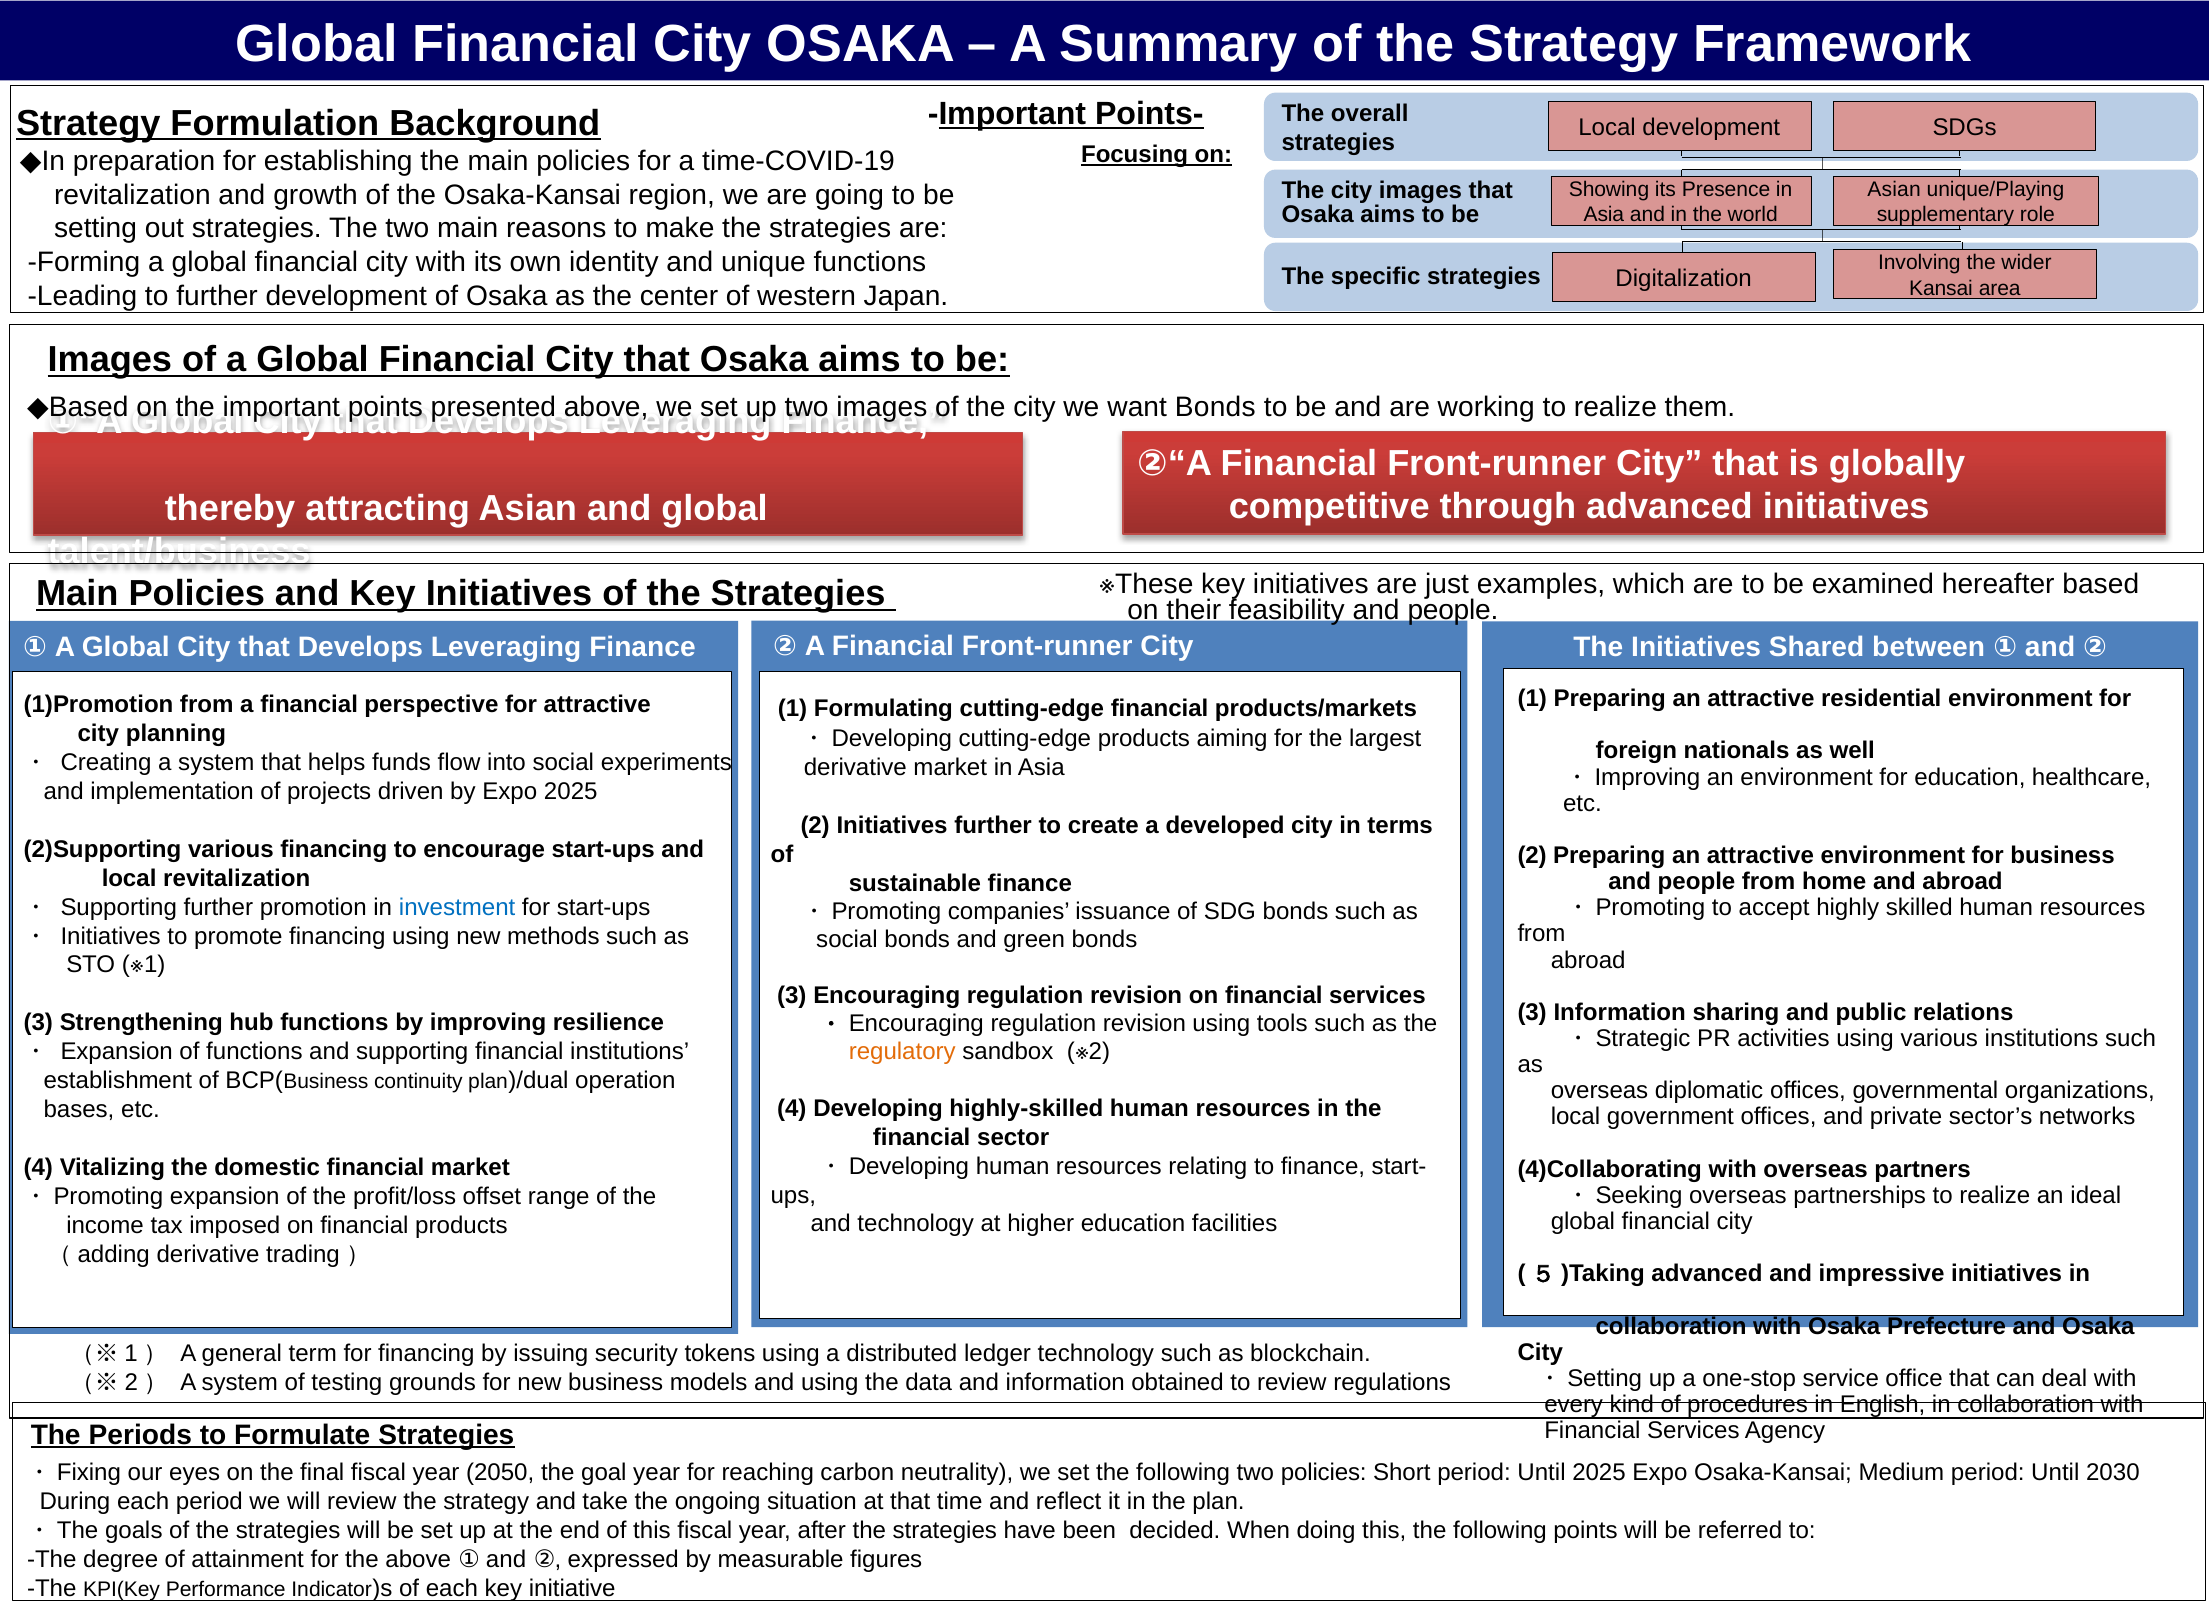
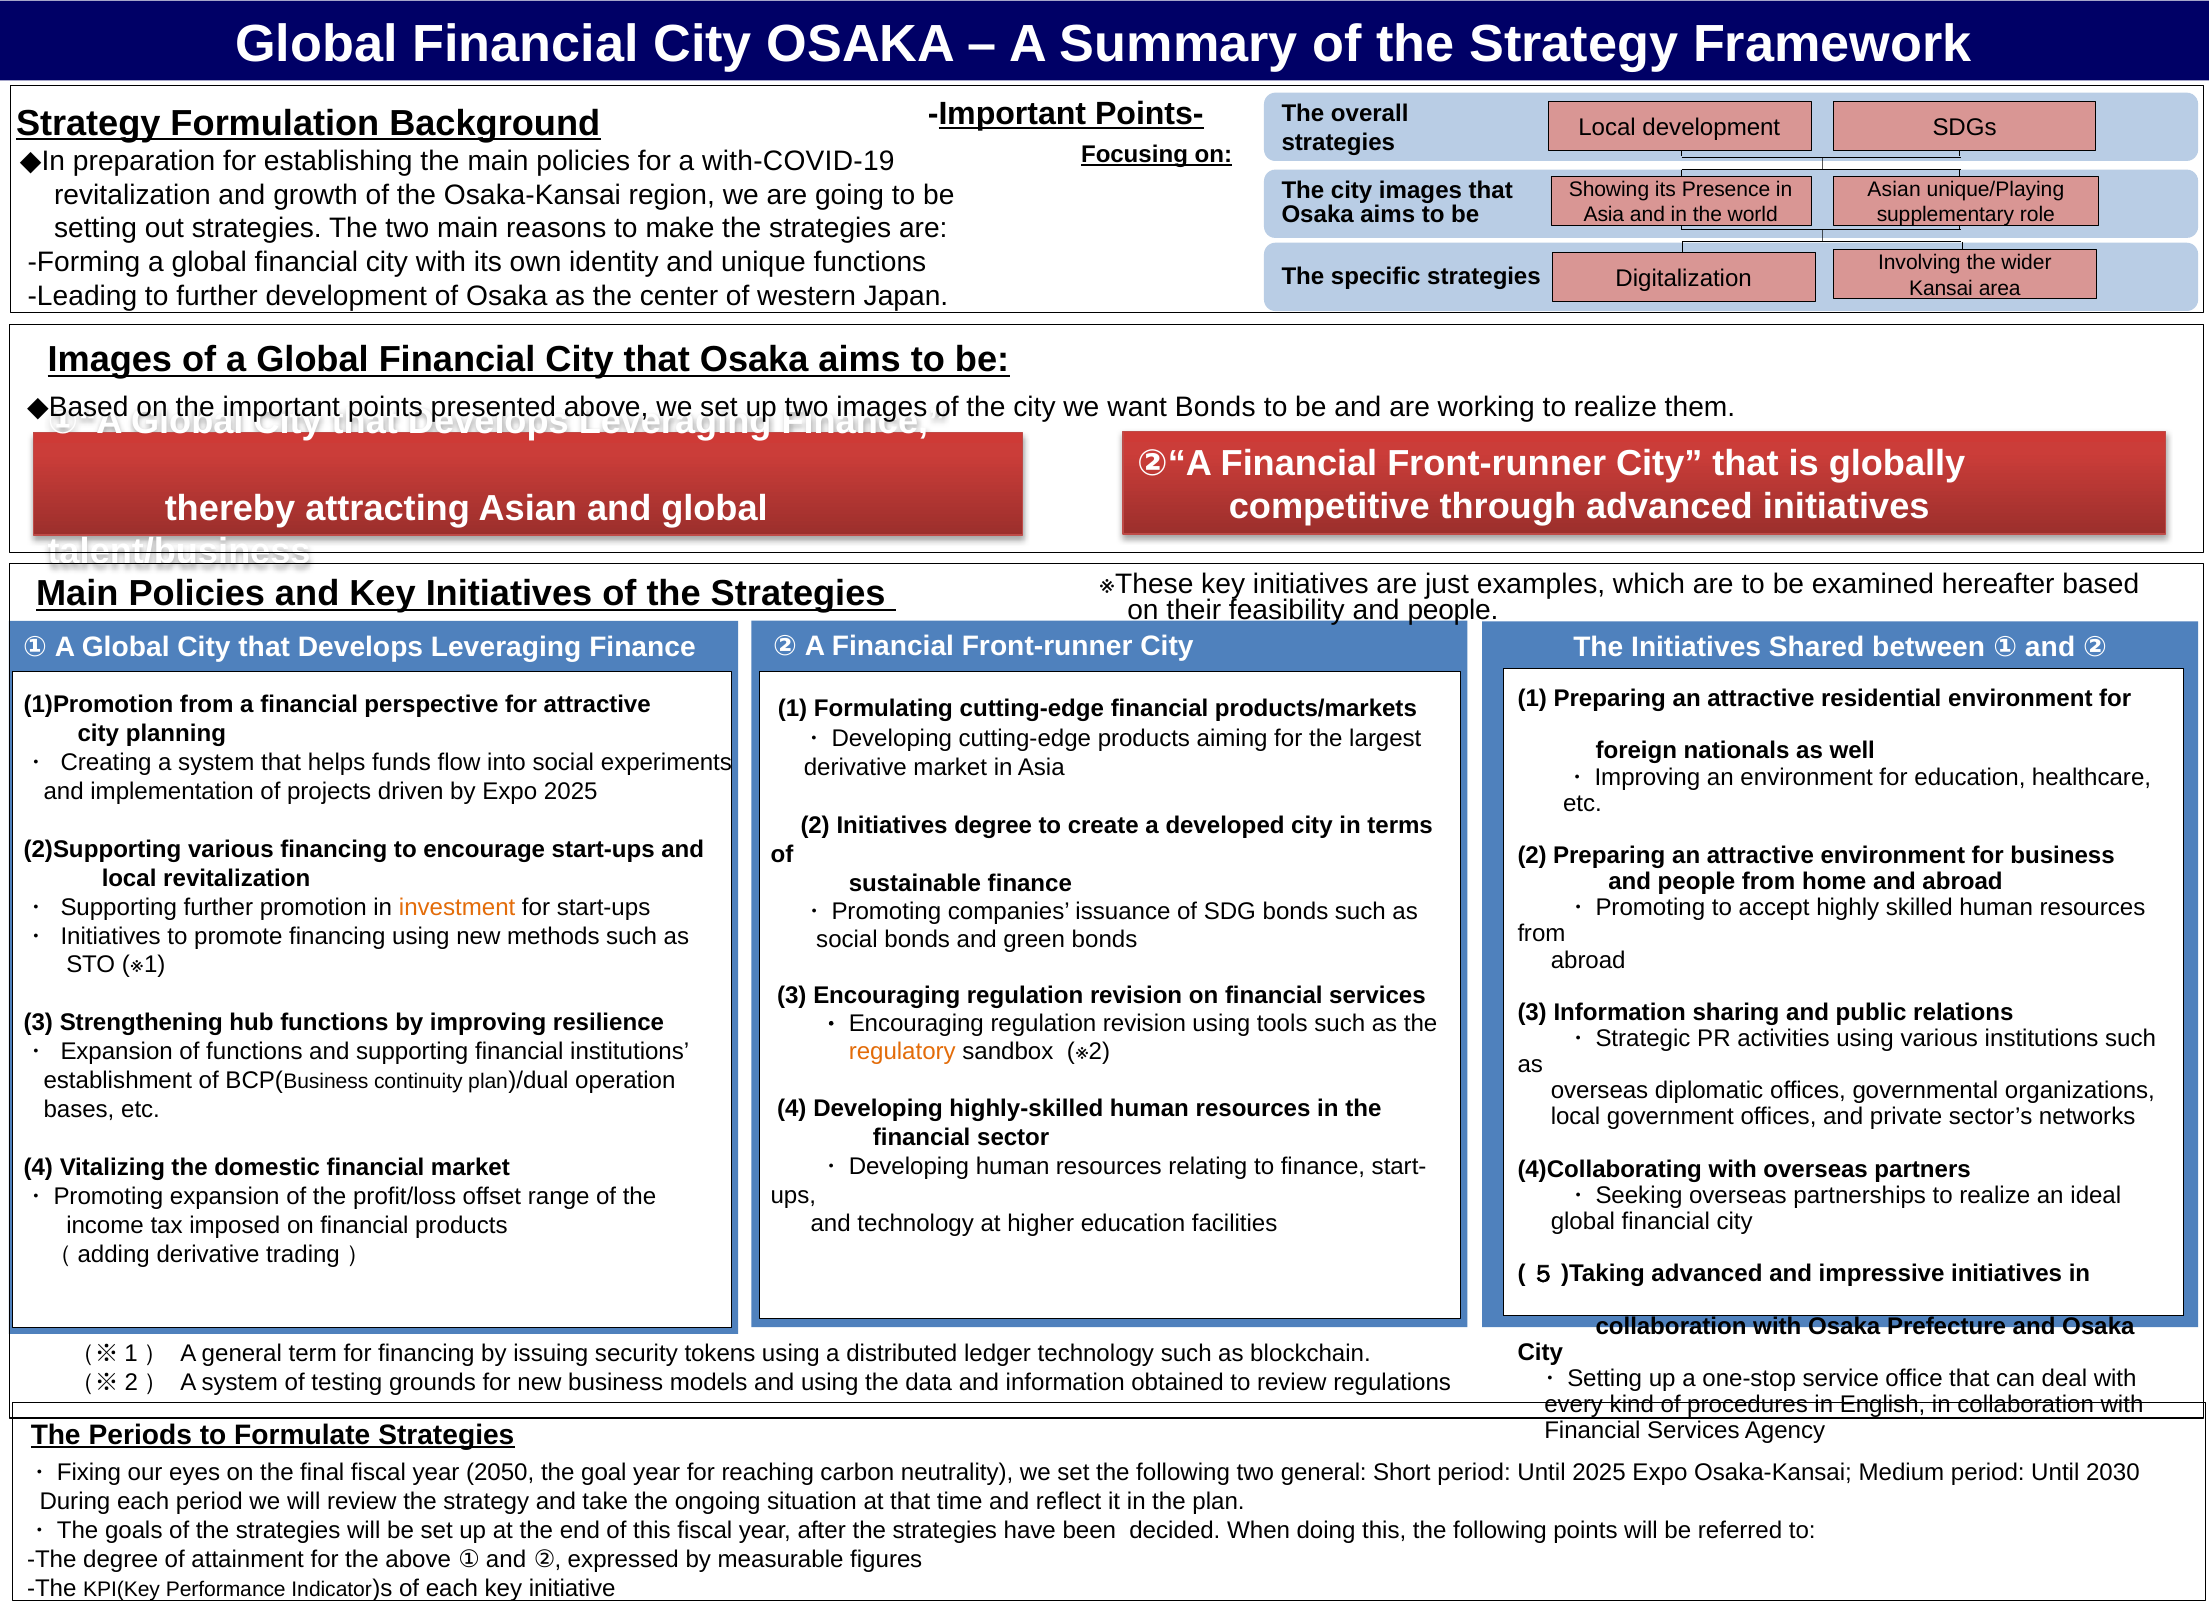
time-COVID-19: time-COVID-19 -> with-COVID-19 (798, 161)
Initiatives further: further -> degree (993, 825)
investment colour: blue -> orange (457, 907)
two policies: policies -> general (1324, 1473)
